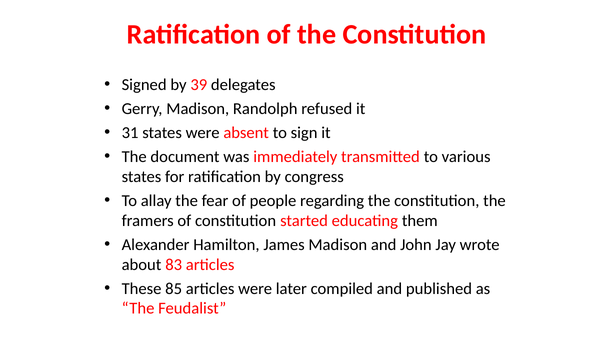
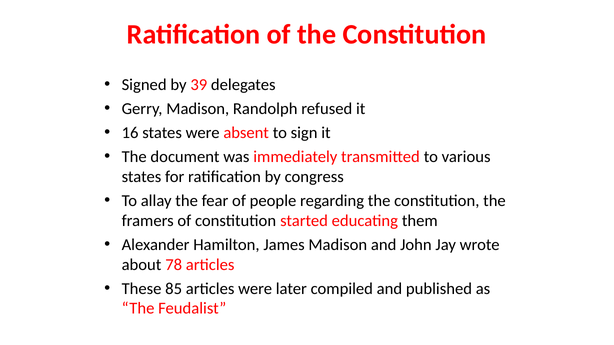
31: 31 -> 16 (130, 133)
83: 83 -> 78 (174, 265)
